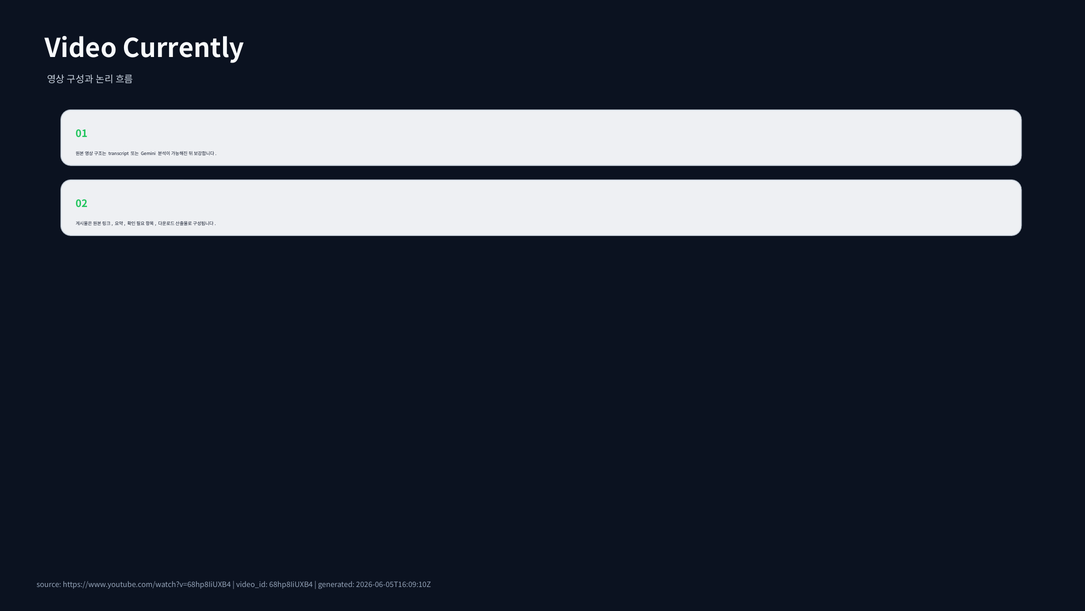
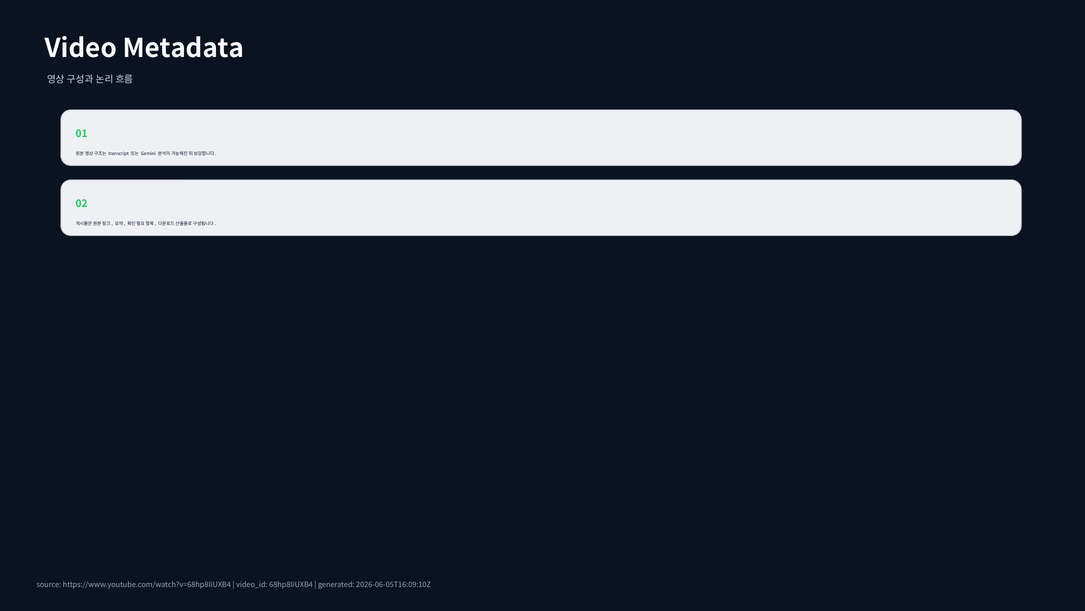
Currently: Currently -> Metadata (183, 49)
